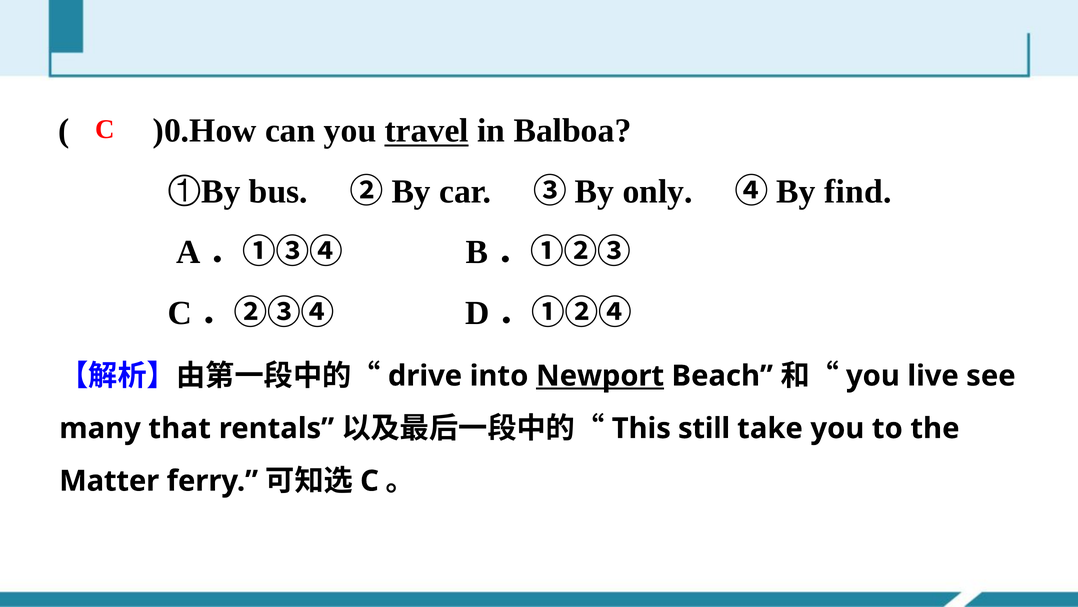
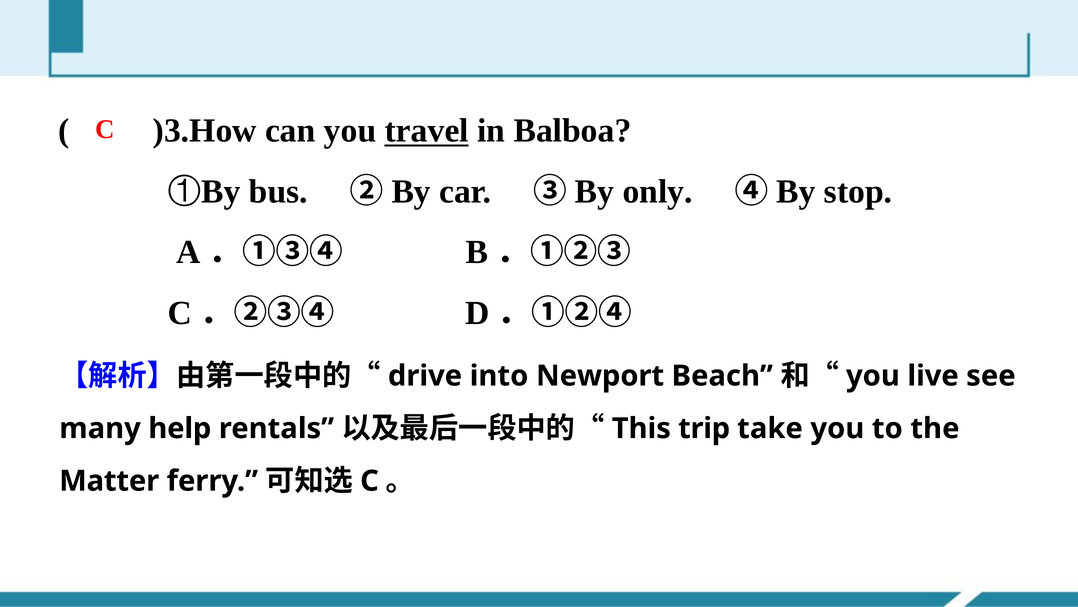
)0.How: )0.How -> )3.How (205, 131)
find: find -> stop (858, 191)
Newport underline: present -> none (600, 376)
that: that -> help (180, 428)
still: still -> trip (704, 428)
